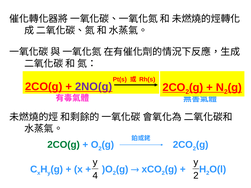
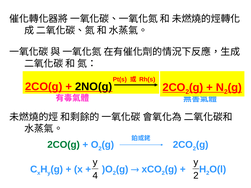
2NO(g colour: purple -> black (94, 87)
